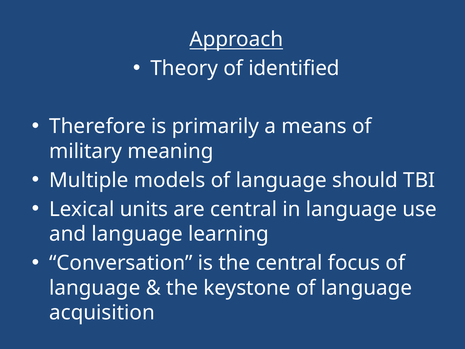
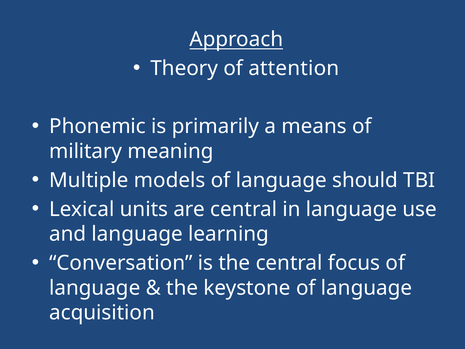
identified: identified -> attention (294, 68)
Therefore: Therefore -> Phonemic (98, 126)
